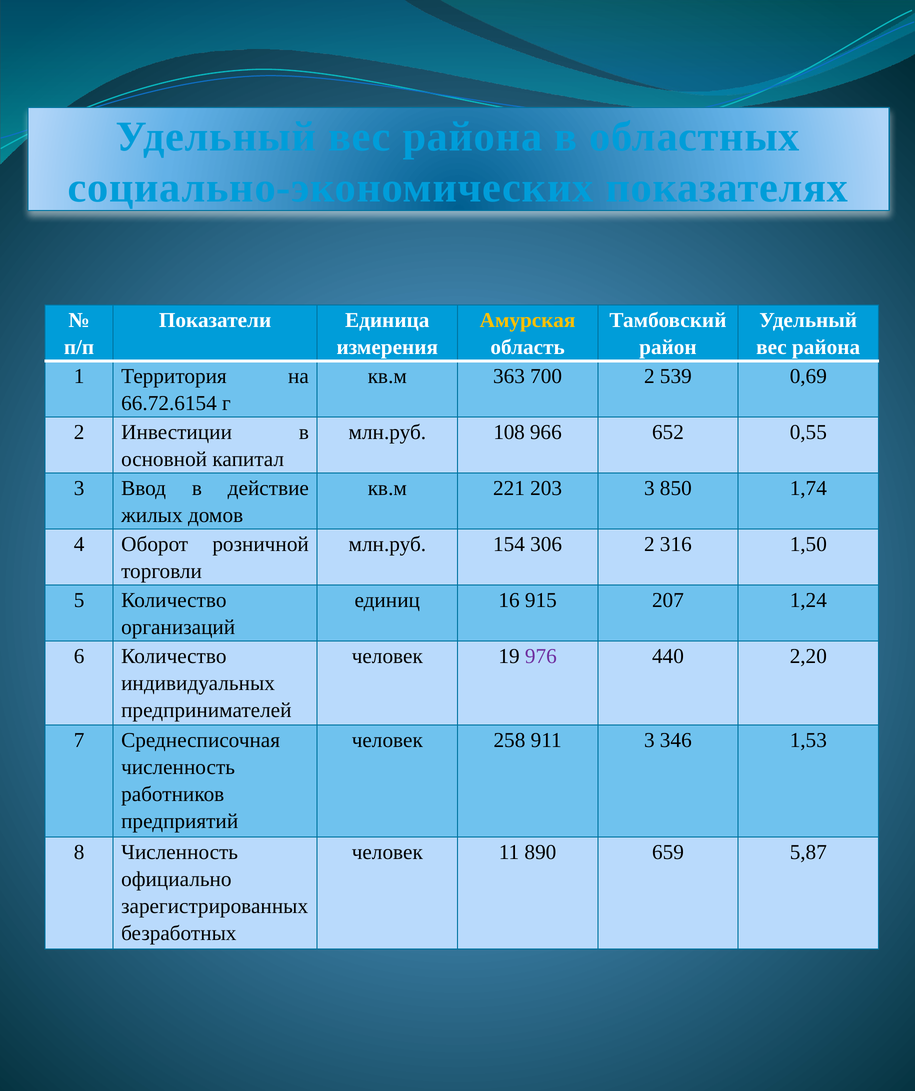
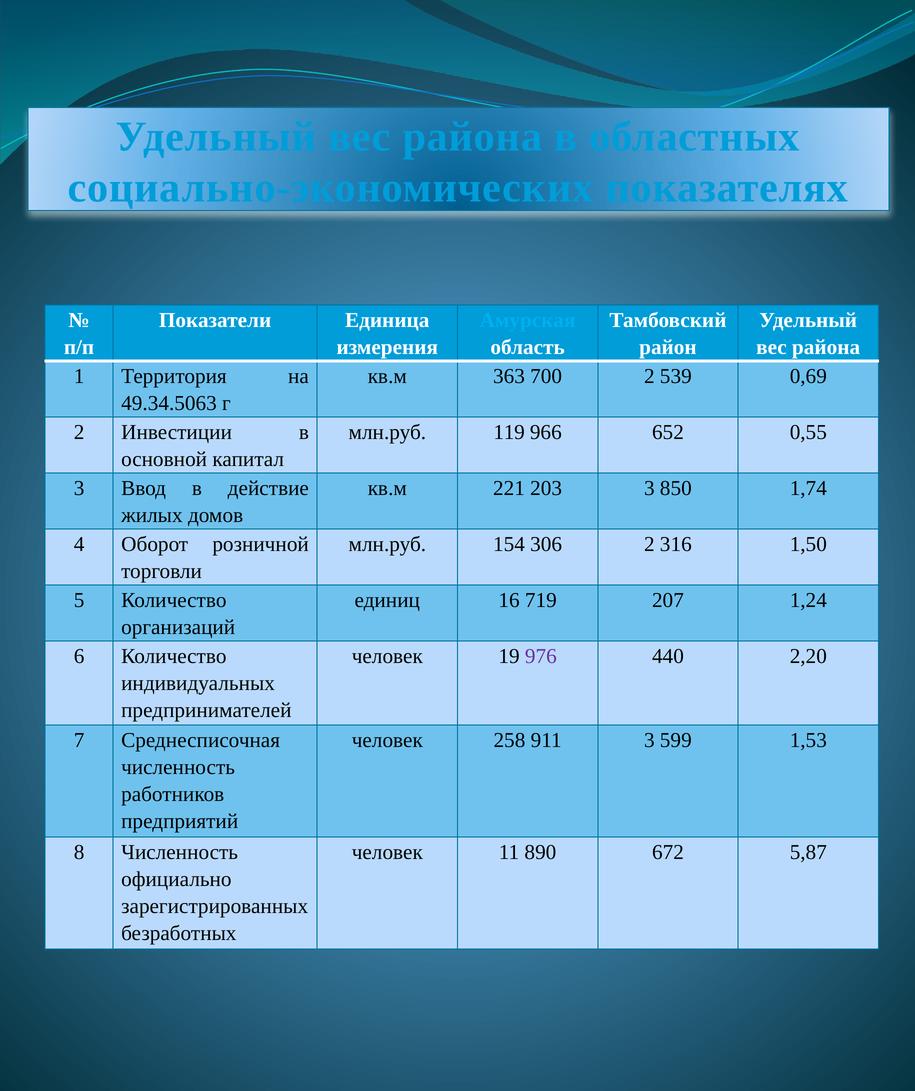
Амурская colour: yellow -> light blue (528, 320)
66.72.6154: 66.72.6154 -> 49.34.5063 (169, 403)
108: 108 -> 119 (509, 432)
915: 915 -> 719 (541, 600)
346: 346 -> 599 (676, 740)
659: 659 -> 672 (668, 852)
